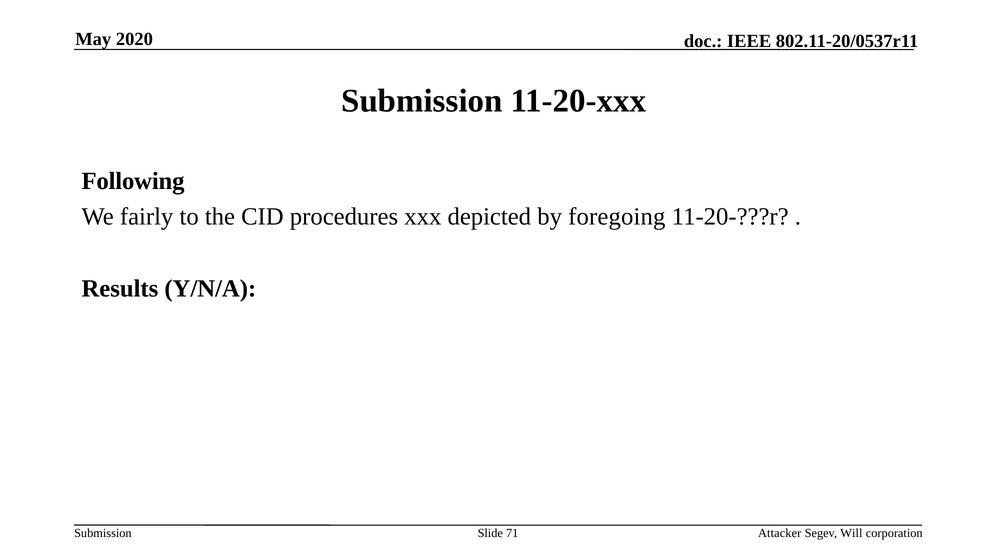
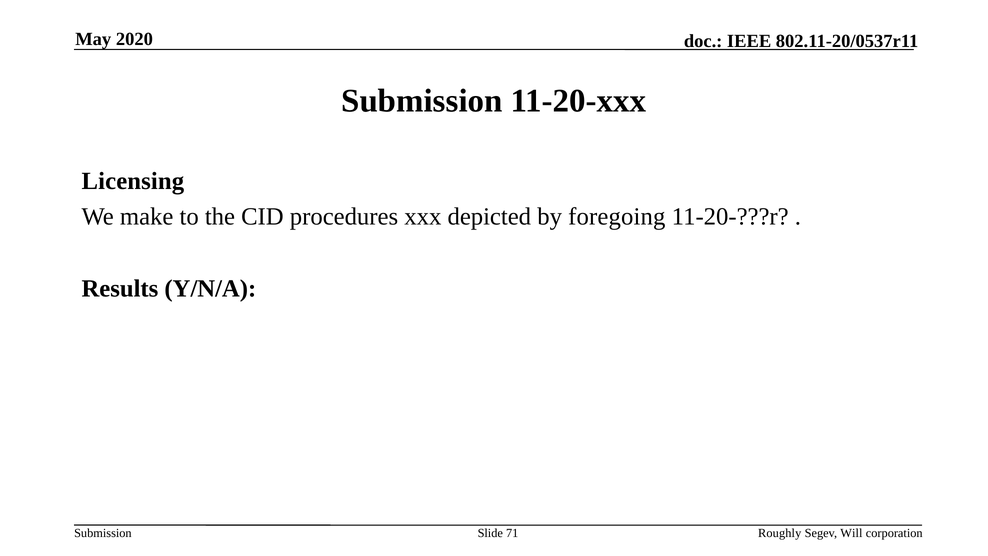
Following: Following -> Licensing (133, 181)
fairly: fairly -> make (147, 217)
Attacker: Attacker -> Roughly (780, 533)
